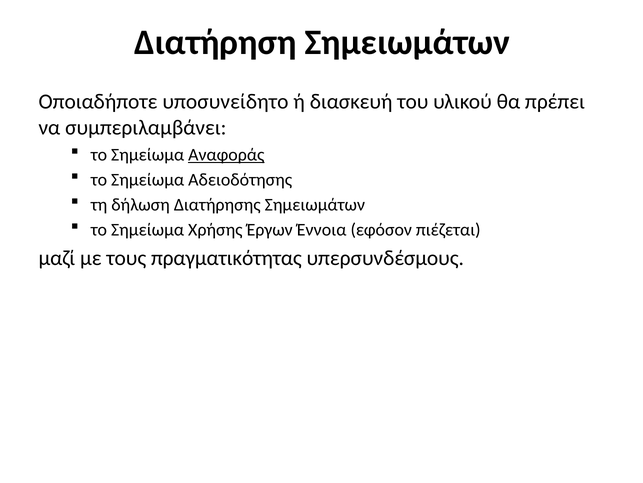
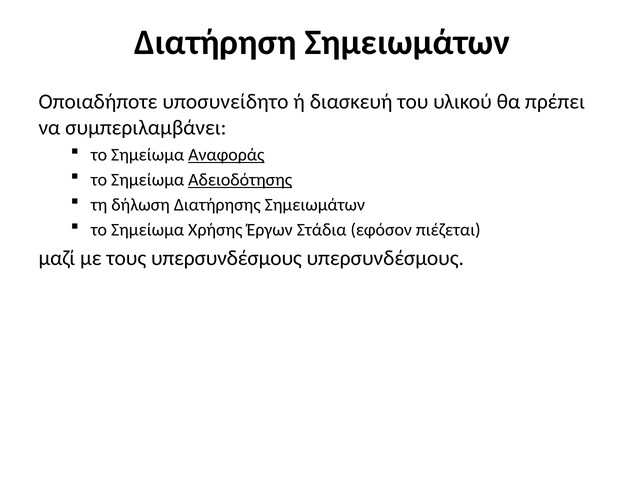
Αδειοδότησης underline: none -> present (240, 179)
Έννοια: Έννοια -> Στάδια (322, 229)
τους πραγματικότητας: πραγματικότητας -> υπερσυνδέσμους (226, 258)
